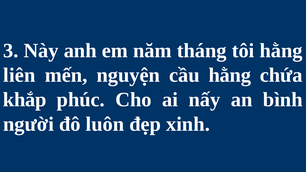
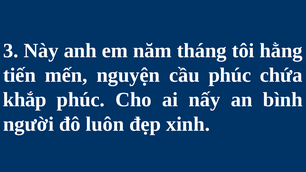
liên: liên -> tiến (19, 75)
cầu hằng: hằng -> phúc (230, 75)
